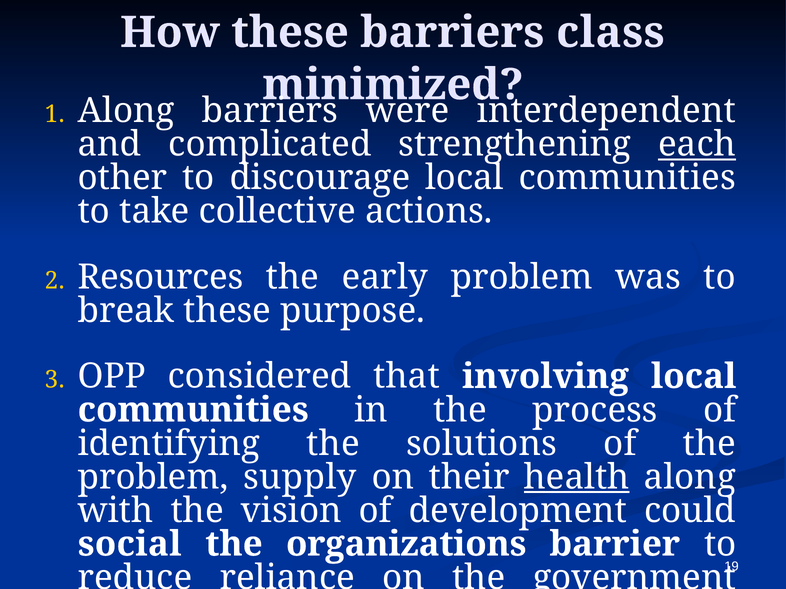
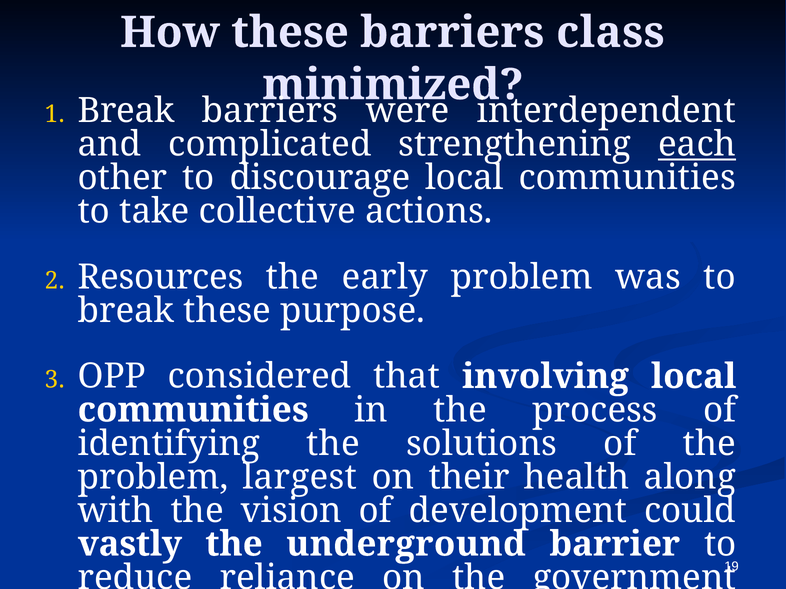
Along: Along -> Break (126, 111)
supply: supply -> largest (300, 477)
health underline: present -> none (577, 477)
social: social -> vastly (130, 545)
organizations: organizations -> underground (406, 545)
